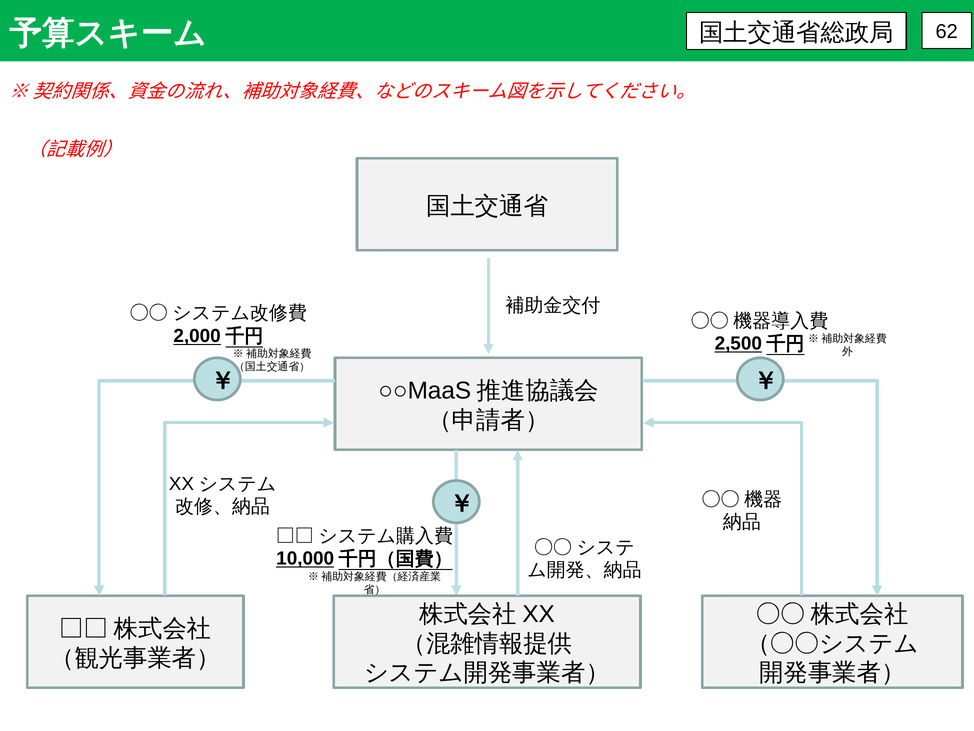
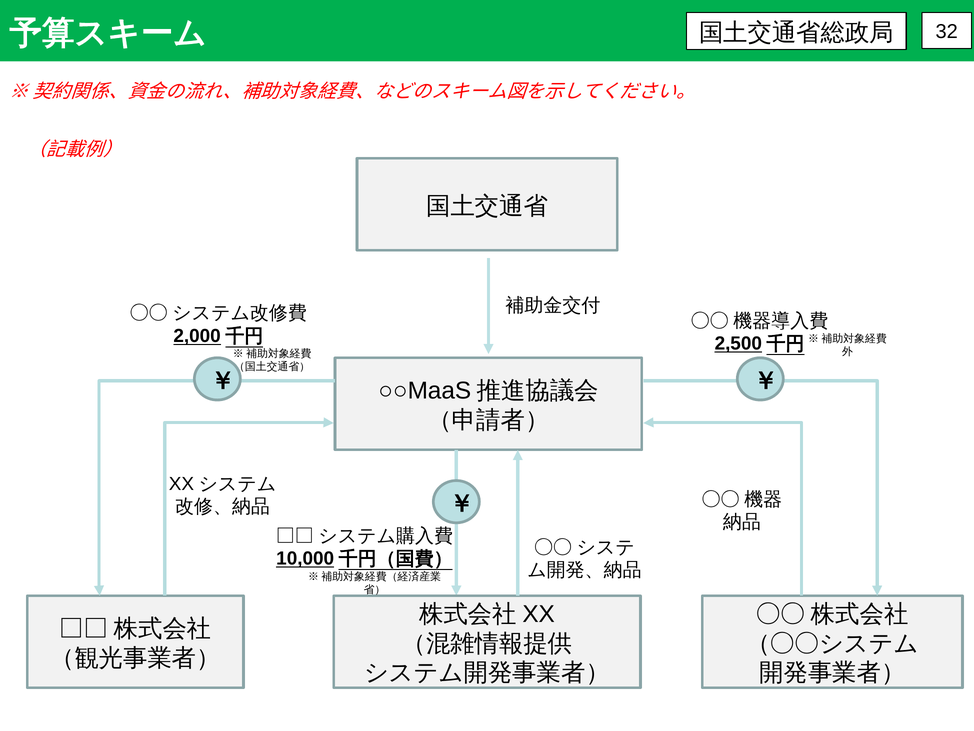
62: 62 -> 32 (947, 32)
